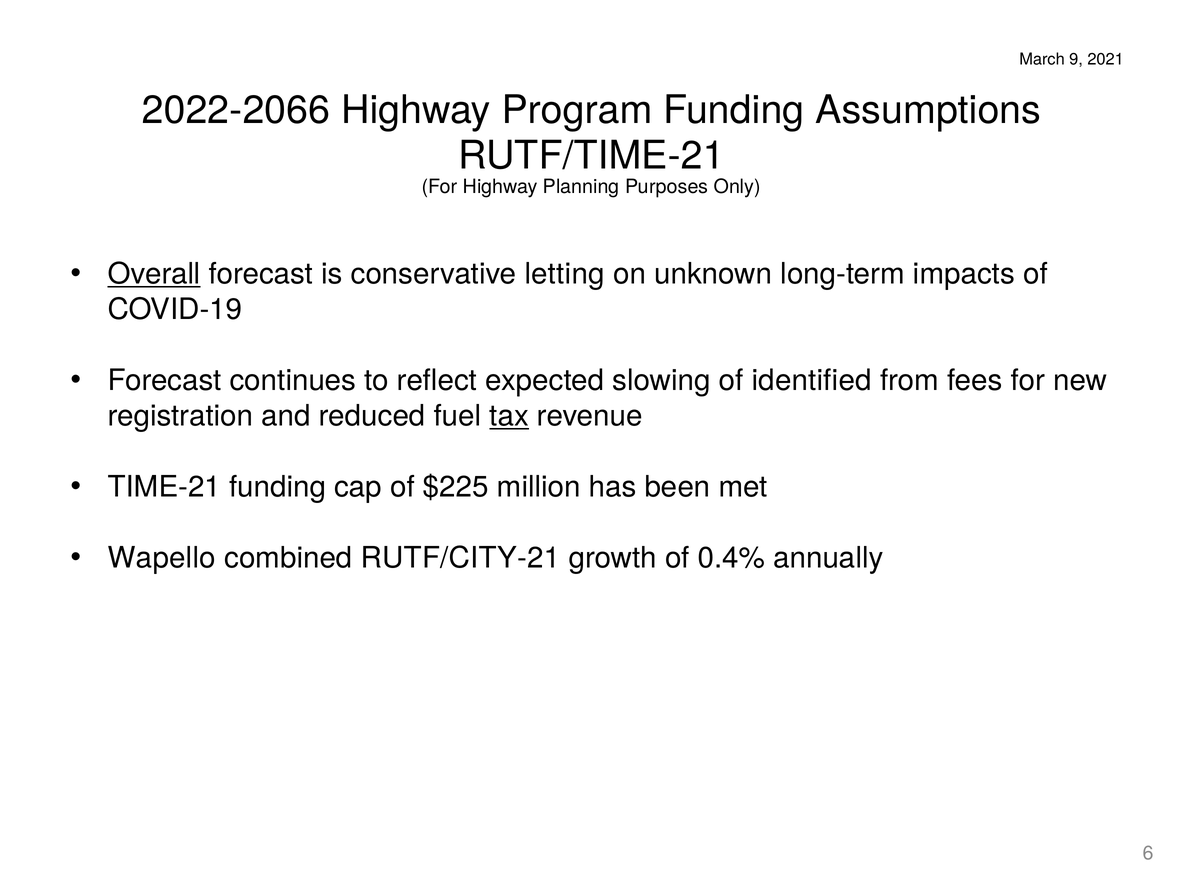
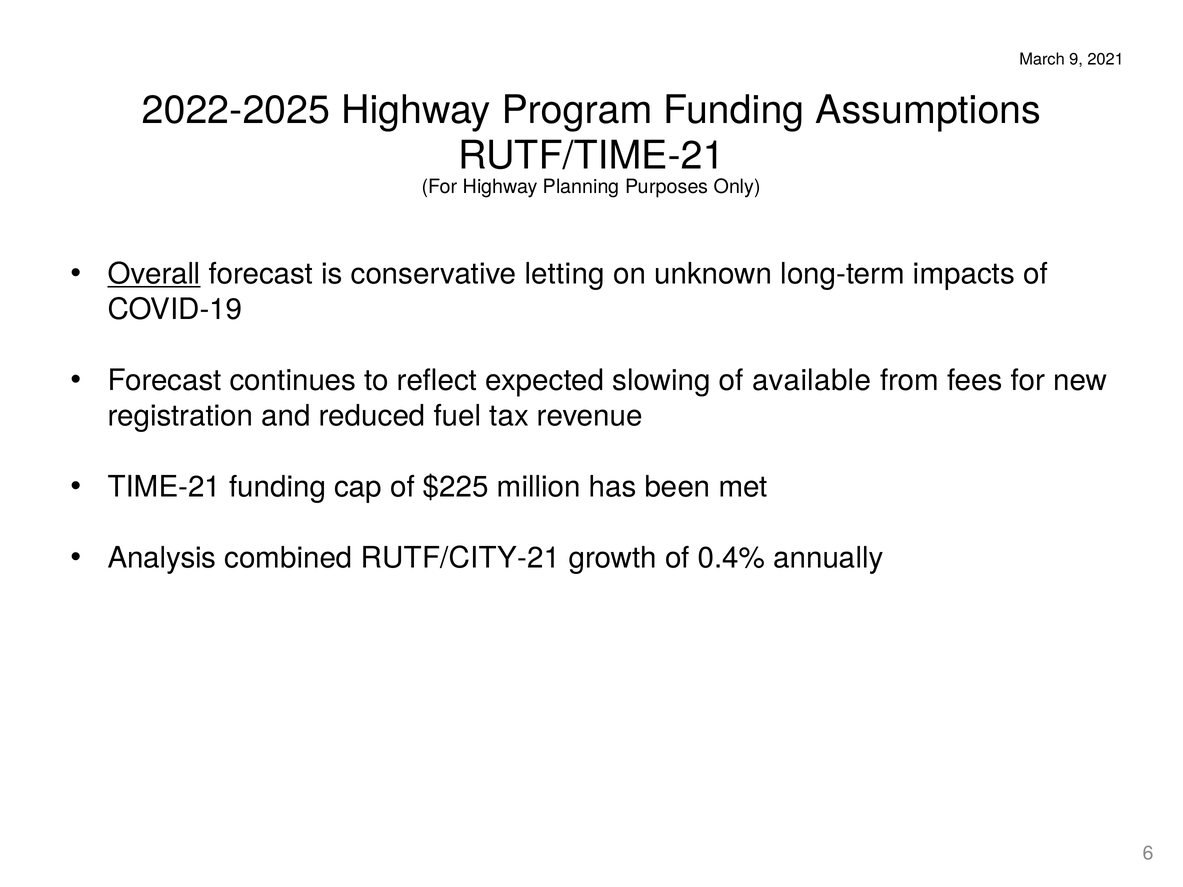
2022-2066: 2022-2066 -> 2022-2025 (236, 110)
identified: identified -> available (812, 381)
tax underline: present -> none (509, 416)
Wapello: Wapello -> Analysis (162, 558)
